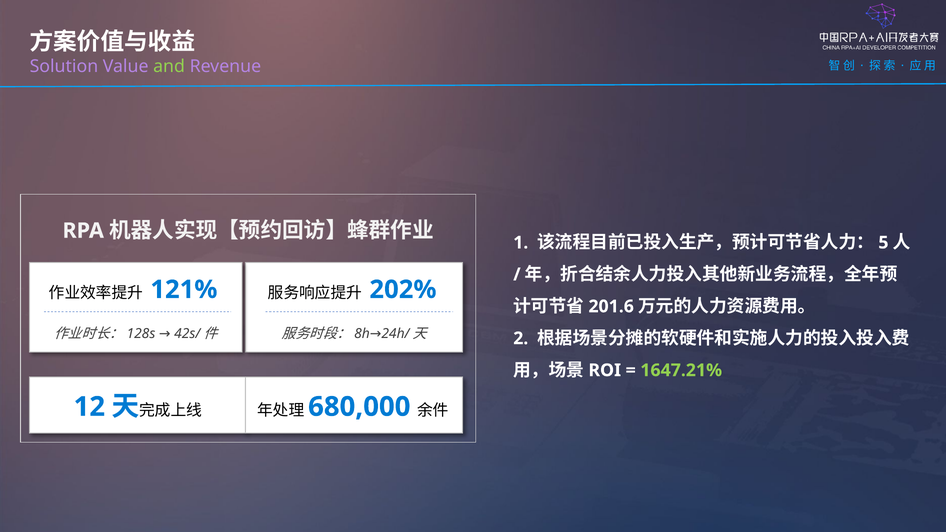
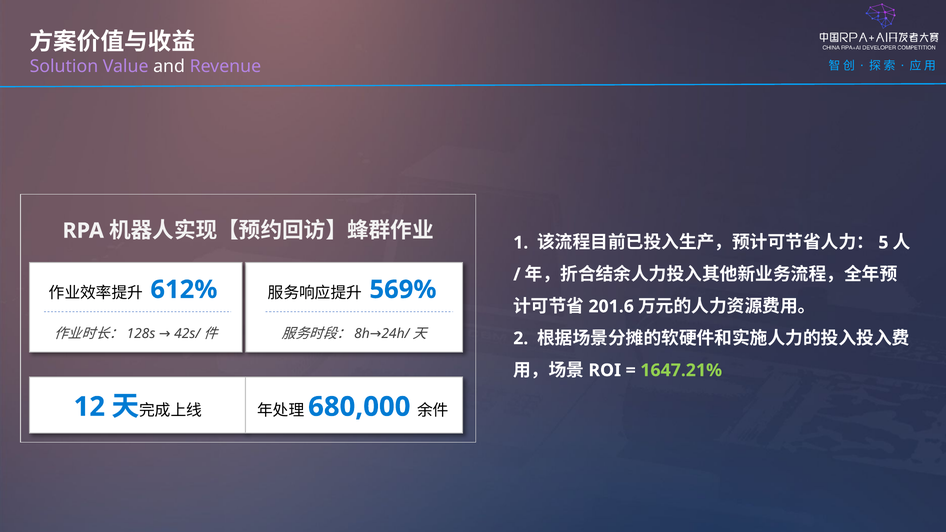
and colour: light green -> white (169, 66)
121%: 121% -> 612% (184, 290)
202%: 202% -> 569% (403, 290)
